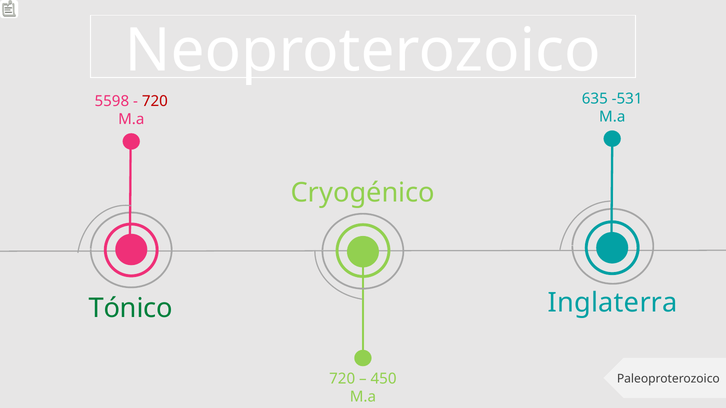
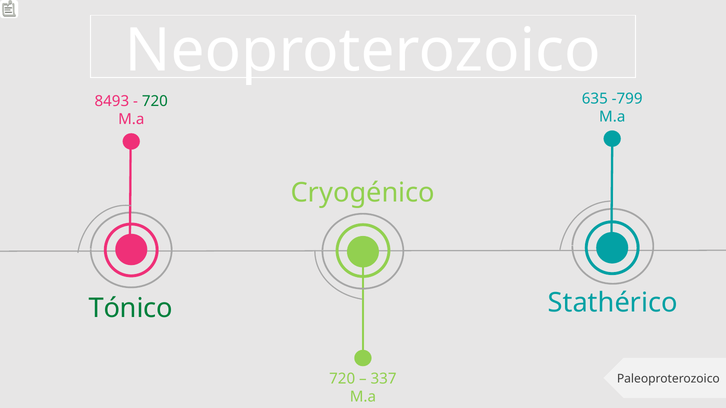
-531: -531 -> -799 (627, 99)
5598: 5598 -> 8493 (112, 101)
720 colour: red -> green (155, 101)
Inglaterra: Inglaterra -> Stathérico (613, 303)
450: 450 -> 337 (384, 379)
